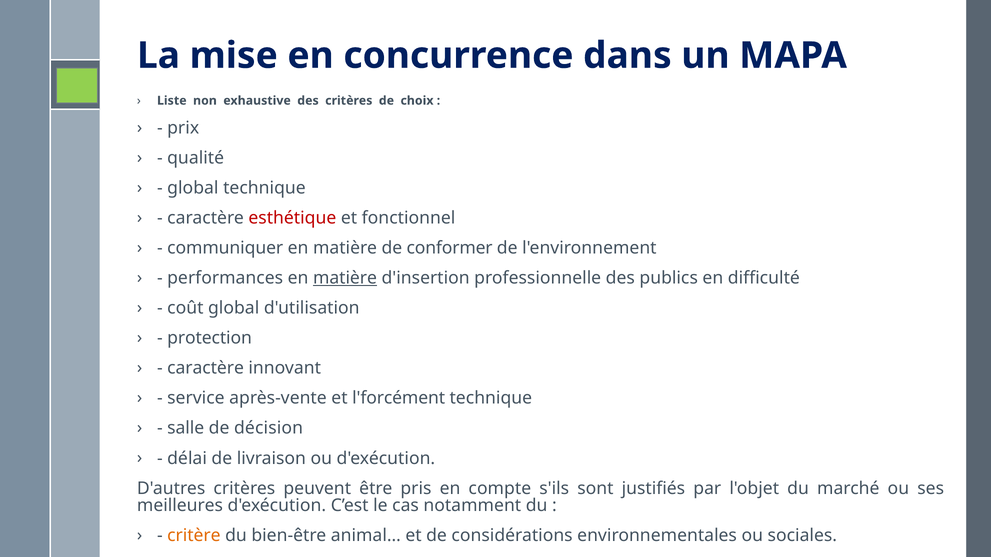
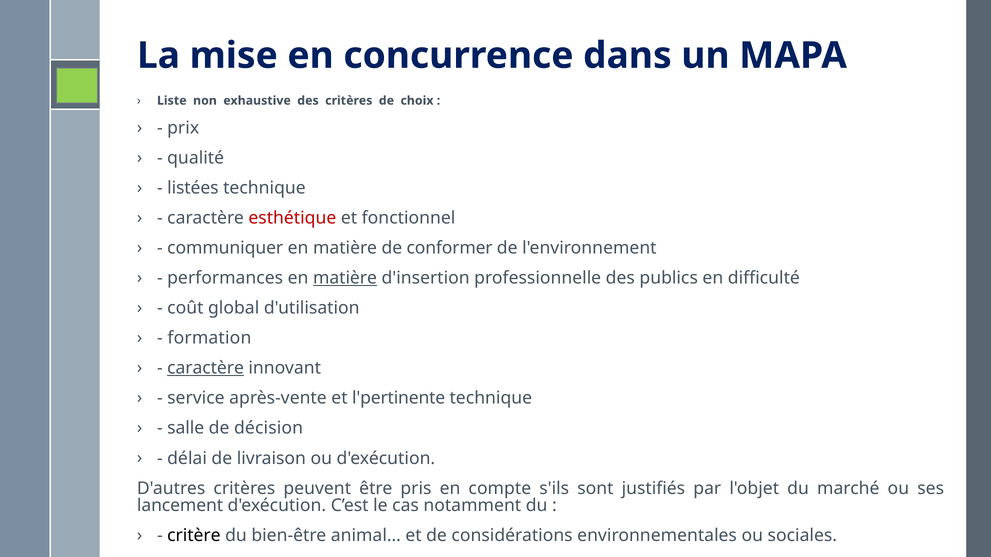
global: global -> listées (193, 188)
protection: protection -> formation (209, 338)
caractère underline: none -> present (206, 369)
l'forcément: l'forcément -> l'pertinente (399, 399)
meilleures: meilleures -> lancement (180, 506)
critère colour: orange -> black (194, 536)
